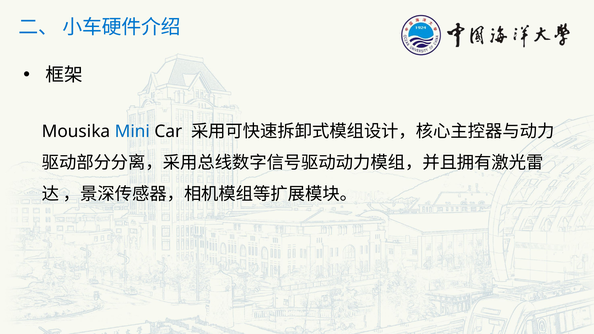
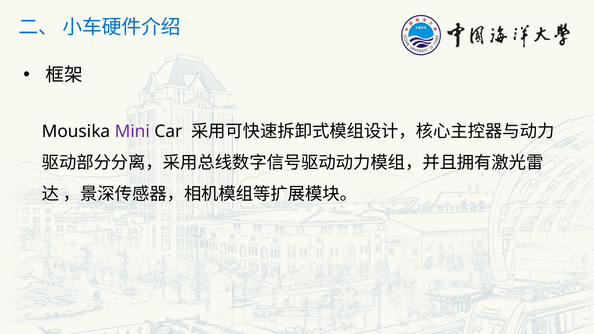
Mini colour: blue -> purple (132, 132)
